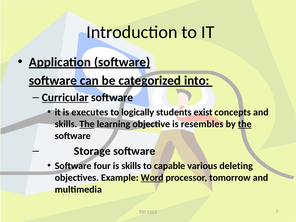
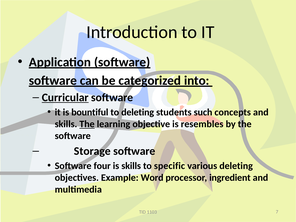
executes: executes -> bountiful (90, 112)
to logically: logically -> deleting (138, 112)
exist: exist -> such (203, 112)
the underline: present -> none (245, 124)
capable: capable -> specific (169, 166)
Word underline: present -> none (152, 178)
tomorrow: tomorrow -> ingredient (230, 178)
